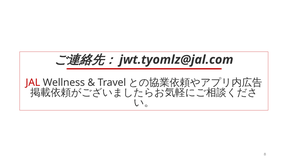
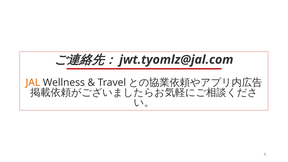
JAL colour: red -> orange (33, 83)
